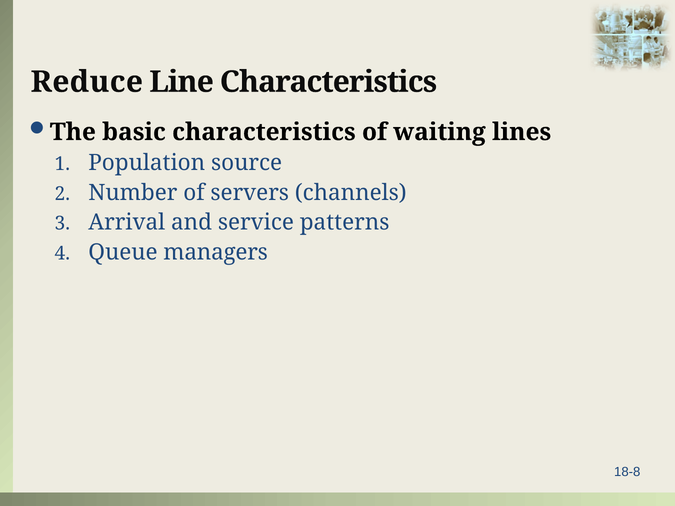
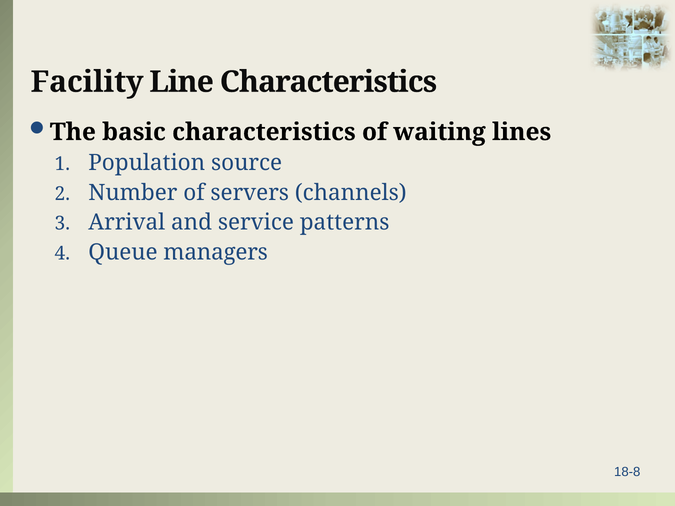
Reduce: Reduce -> Facility (87, 82)
